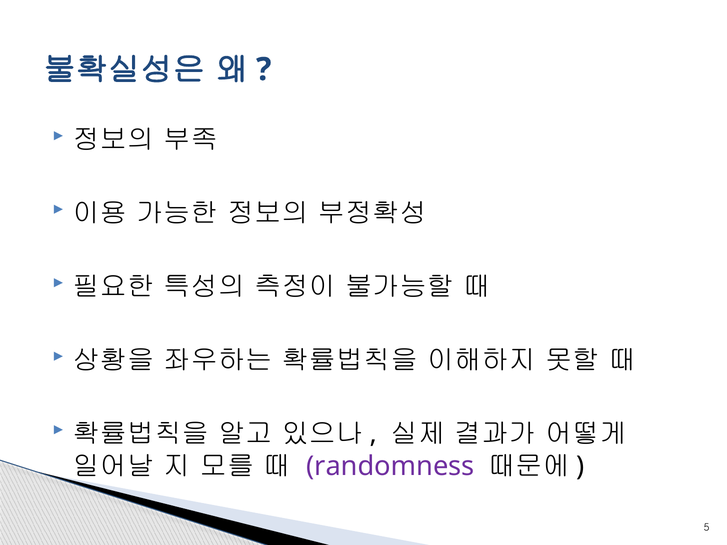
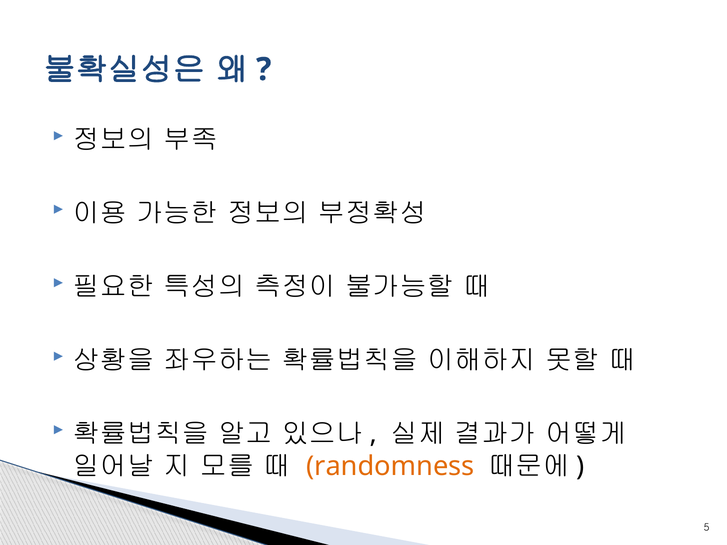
randomness colour: purple -> orange (390, 467)
